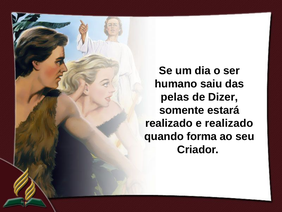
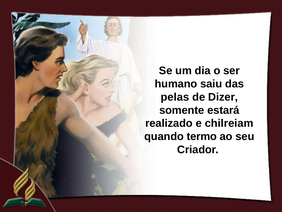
e realizado: realizado -> chilreiam (229, 123)
forma: forma -> termo (202, 136)
